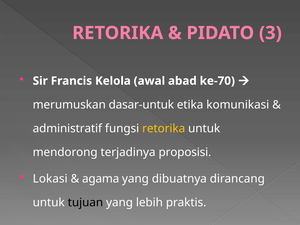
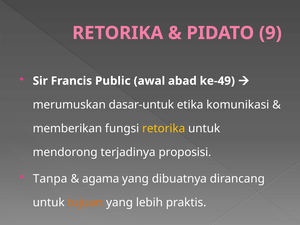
3: 3 -> 9 (270, 33)
Kelola: Kelola -> Public (113, 81)
ke-70: ke-70 -> ke-49 (217, 81)
administratif: administratif -> memberikan (67, 129)
Lokasi: Lokasi -> Tanpa (50, 179)
tujuan colour: black -> orange (85, 203)
